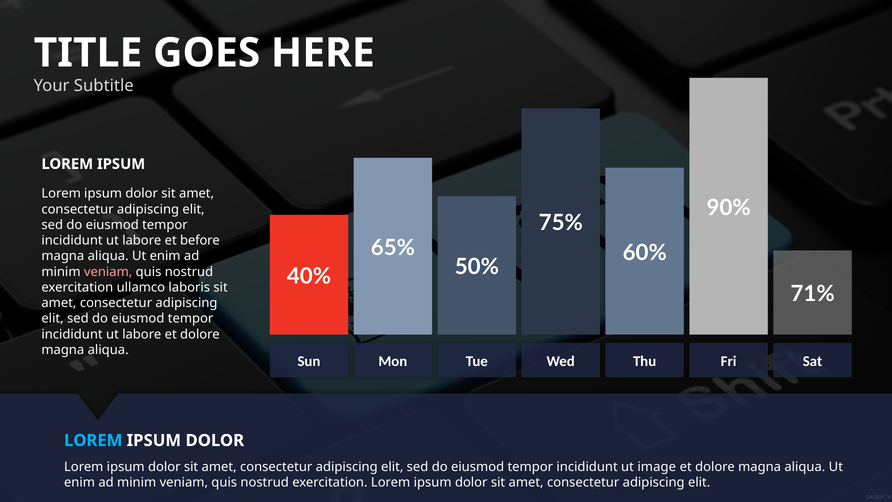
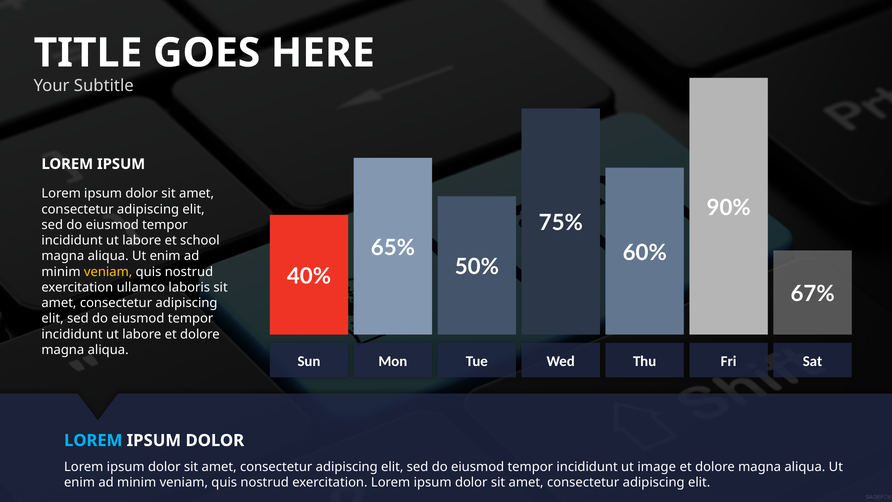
before: before -> school (200, 240)
veniam colour: pink -> yellow (108, 272)
71%: 71% -> 67% (813, 294)
